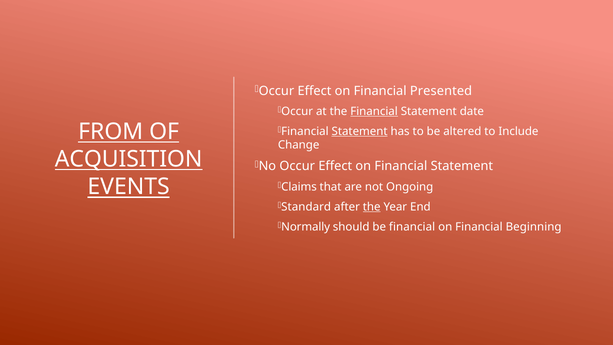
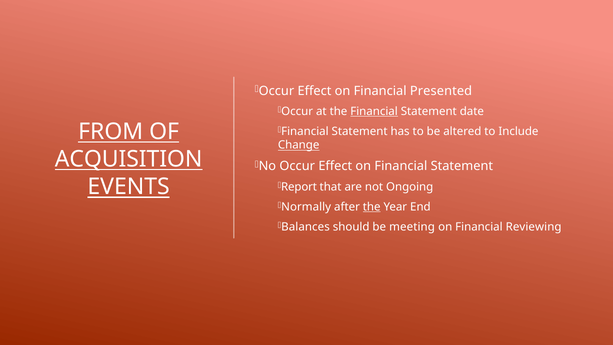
Statement underline: present -> none (360, 131)
Change underline: none -> present (299, 145)
Claims: Claims -> Report (299, 187)
Standard: Standard -> Normally (306, 207)
Normally: Normally -> Balances (306, 227)
be financial: financial -> meeting (412, 227)
Beginning: Beginning -> Reviewing (534, 227)
